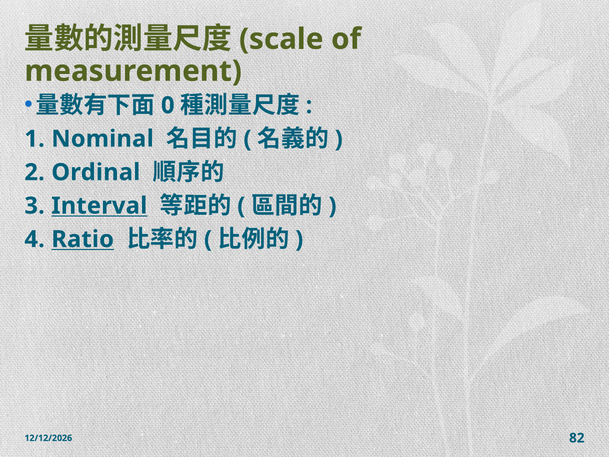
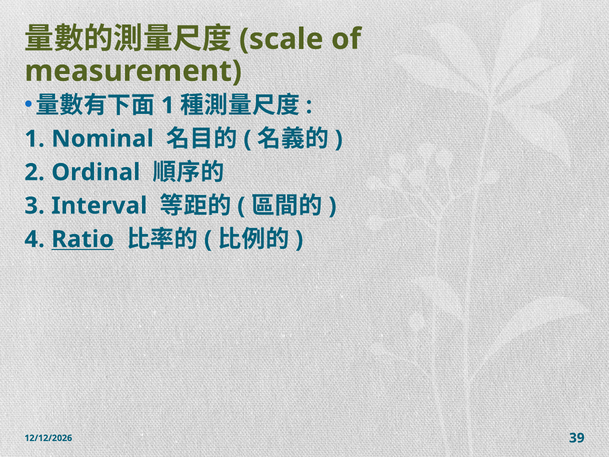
0: 0 -> 1 (168, 105)
Interval underline: present -> none (99, 206)
82: 82 -> 39 (577, 438)
